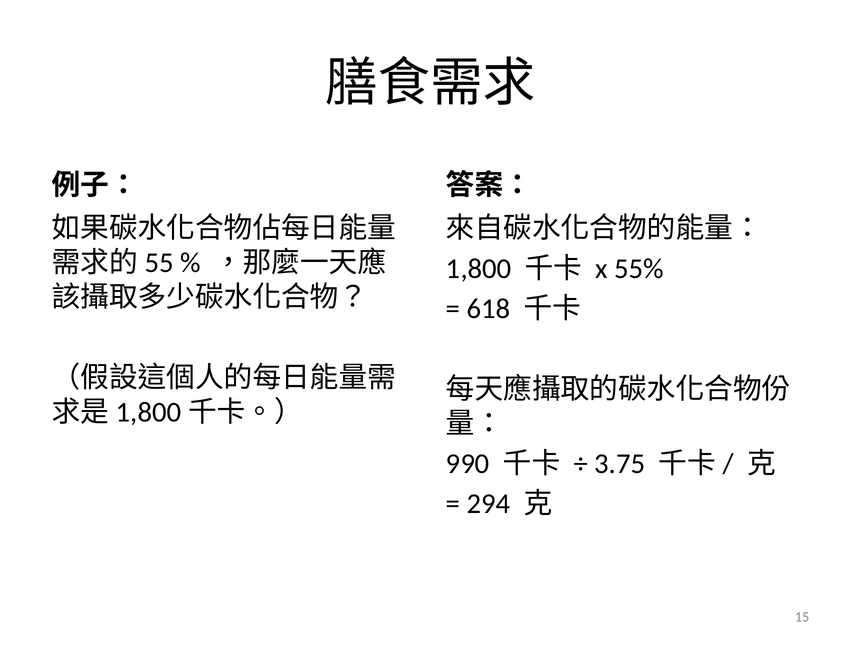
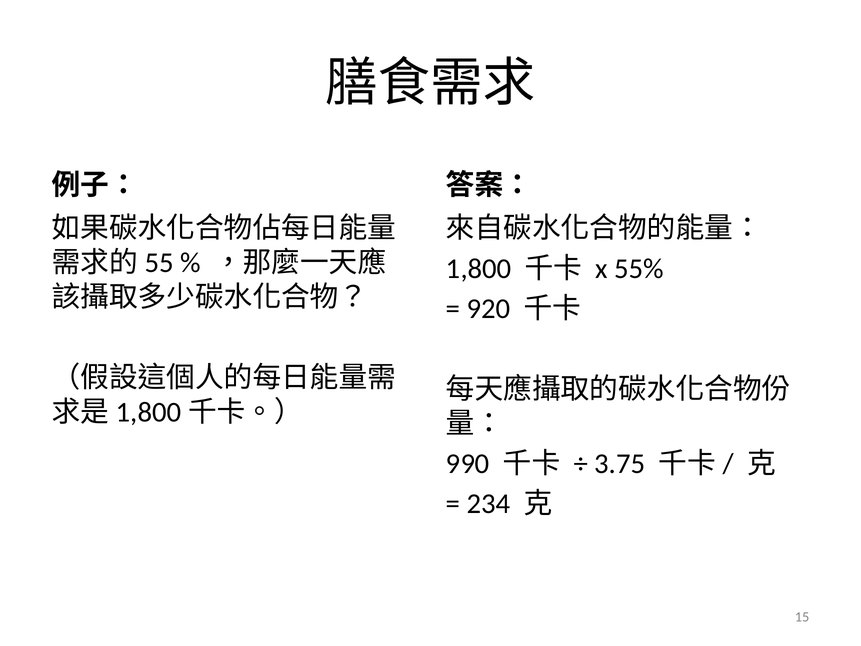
618: 618 -> 920 (489, 309)
294: 294 -> 234 (489, 504)
